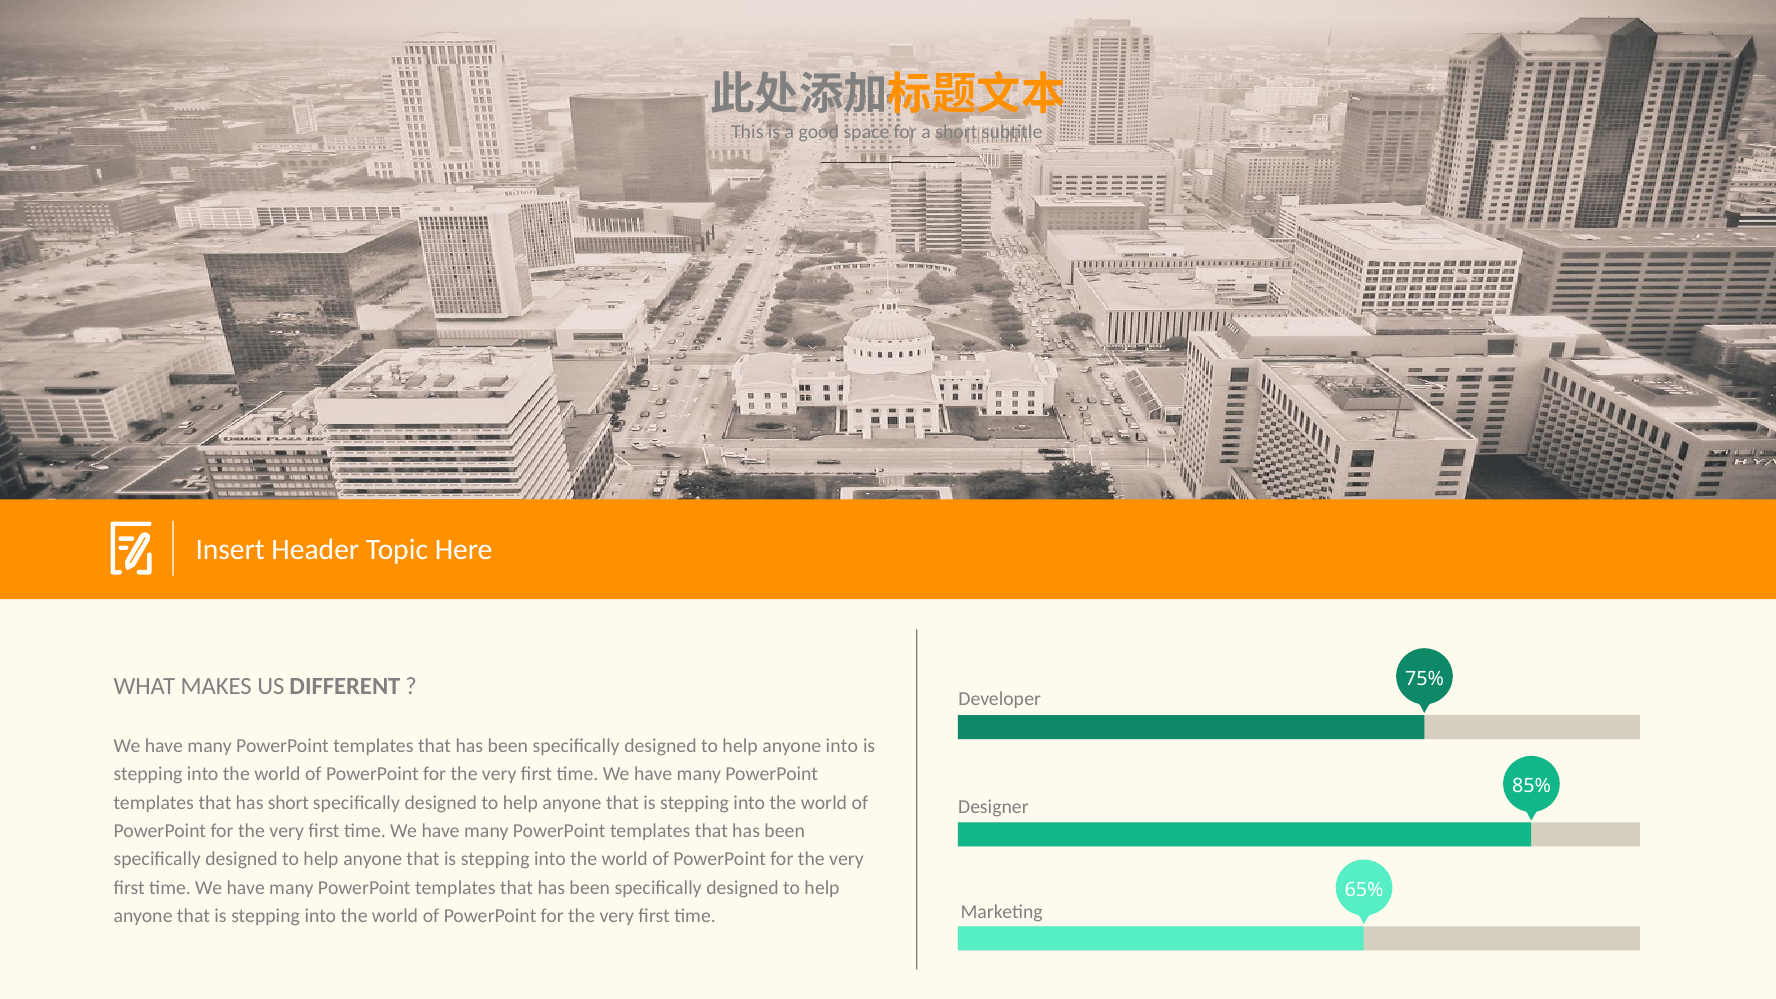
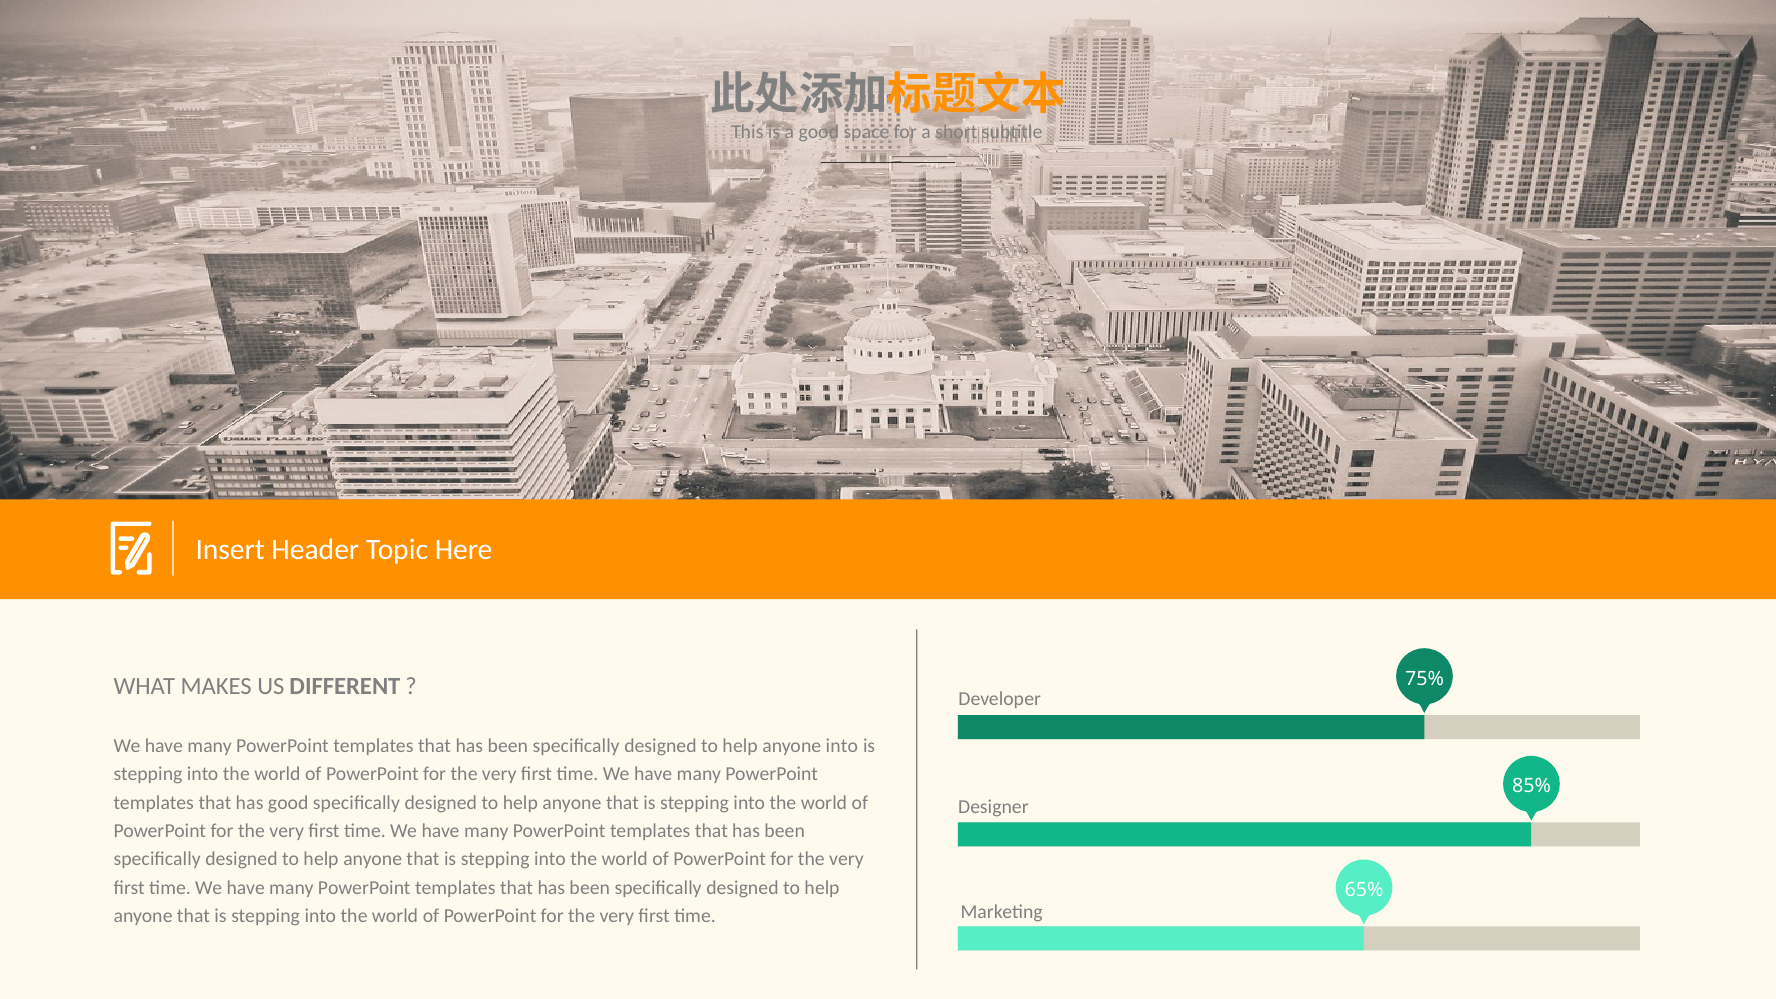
has short: short -> good (288, 803)
